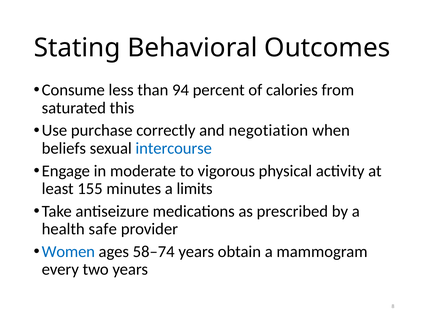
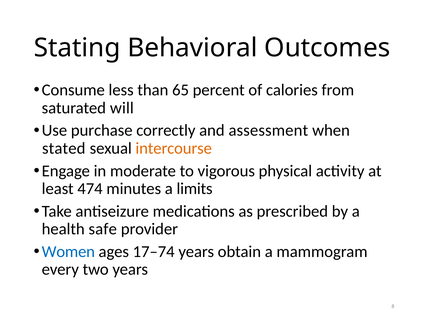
94: 94 -> 65 (181, 90)
this: this -> will (122, 108)
negotiation: negotiation -> assessment (268, 130)
beliefs: beliefs -> stated (64, 148)
intercourse colour: blue -> orange (174, 148)
155: 155 -> 474 (90, 189)
58–74: 58–74 -> 17–74 (154, 252)
